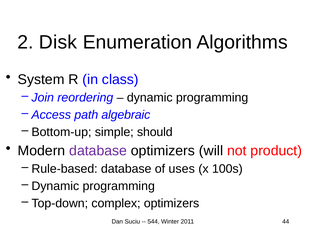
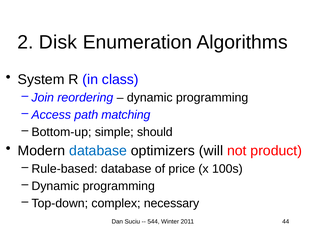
algebraic: algebraic -> matching (126, 115)
database colour: purple -> blue (98, 151)
uses: uses -> price (182, 169)
complex optimizers: optimizers -> necessary (172, 203)
